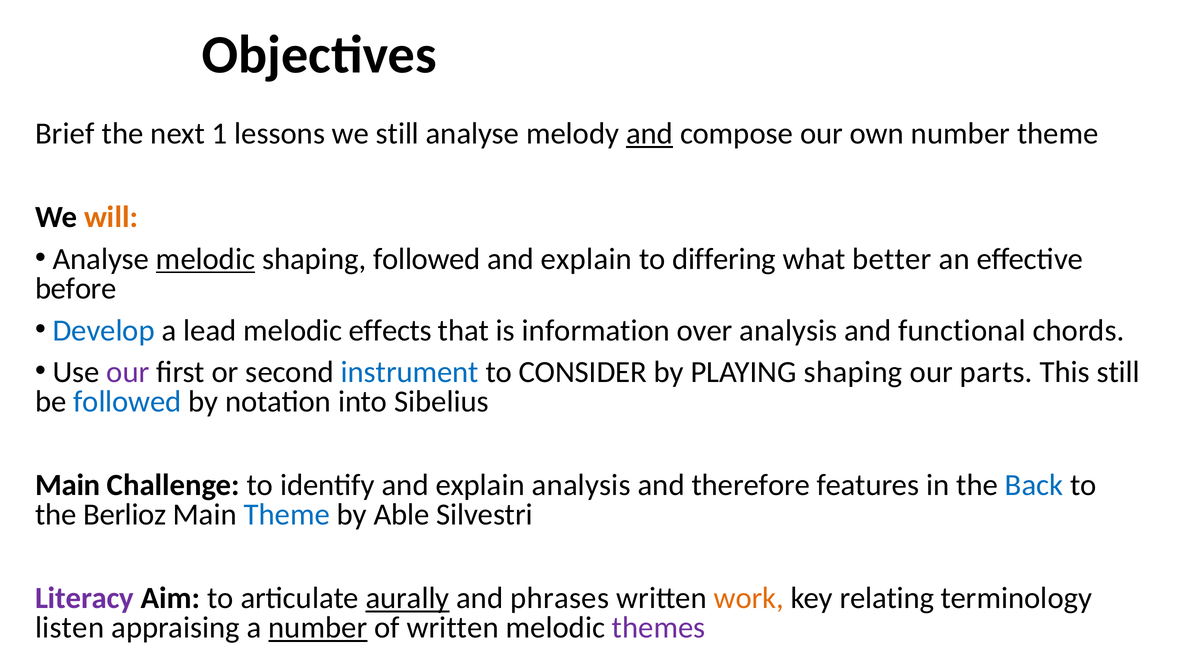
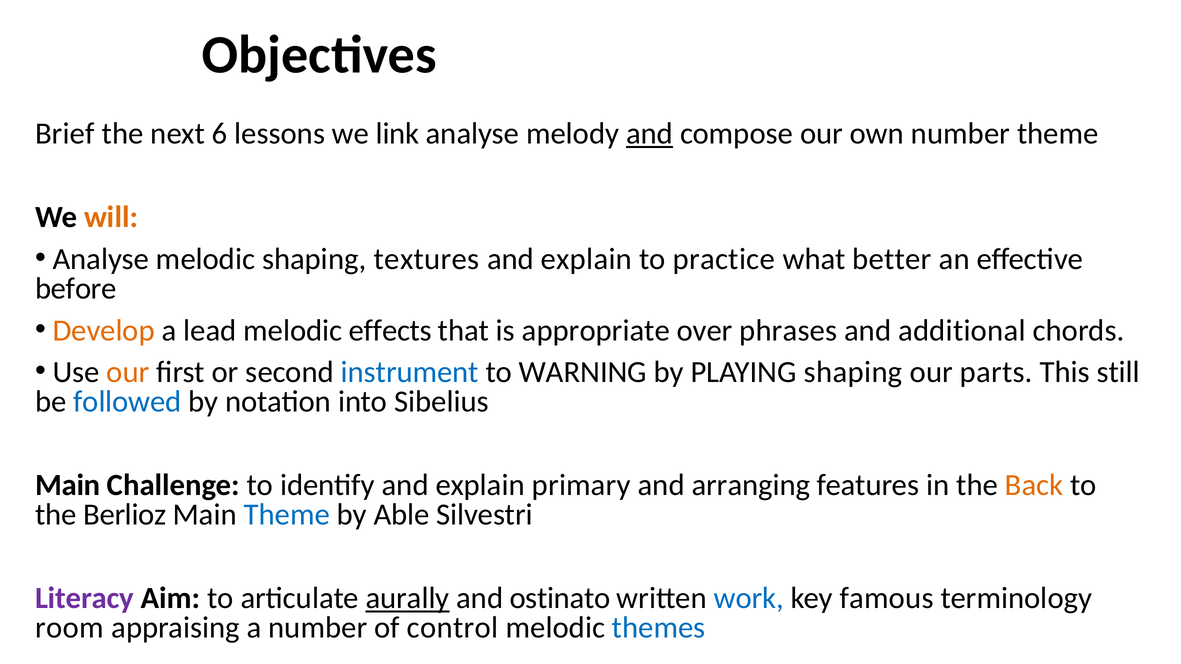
1: 1 -> 6 (220, 134)
we still: still -> link (398, 134)
melodic underline: present -> none (206, 259)
shaping followed: followed -> textures (427, 259)
differing: differing -> practice (724, 259)
Develop colour: blue -> orange (104, 331)
information: information -> appropriate (596, 331)
over analysis: analysis -> phrases (788, 331)
functional: functional -> additional (962, 331)
our colour: purple -> orange (128, 372)
CONSIDER: CONSIDER -> WARNING (583, 372)
explain analysis: analysis -> primary (581, 485)
therefore: therefore -> arranging (751, 485)
Back colour: blue -> orange (1034, 485)
phrases: phrases -> ostinato (560, 599)
work colour: orange -> blue (749, 599)
relating: relating -> famous (887, 599)
listen: listen -> room (70, 628)
number underline: present -> none (318, 628)
of written: written -> control (453, 628)
themes colour: purple -> blue (659, 628)
